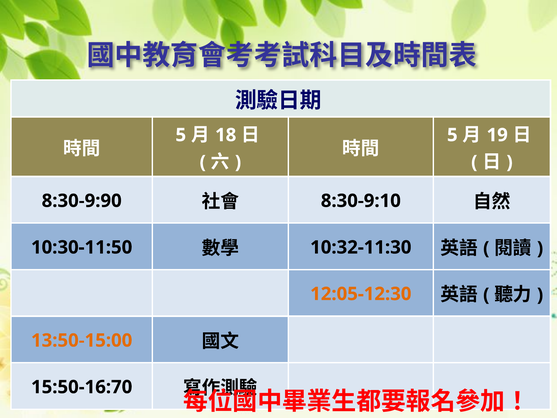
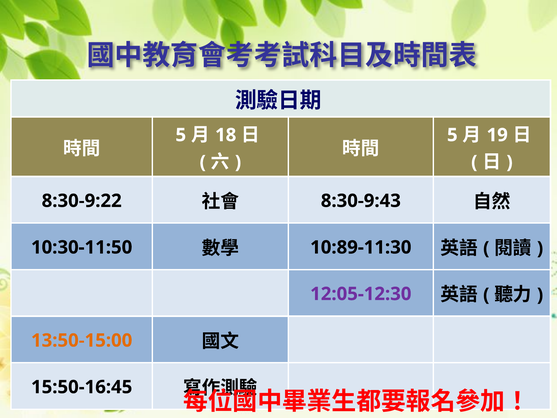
8:30-9:90: 8:30-9:90 -> 8:30-9:22 (82, 201)
8:30-9:10: 8:30-9:10 -> 8:30-9:43 (361, 201)
10:32-11:30: 10:32-11:30 -> 10:89-11:30 (361, 247)
12:05-12:30 colour: orange -> purple (361, 294)
15:50-16:70: 15:50-16:70 -> 15:50-16:45 (82, 387)
